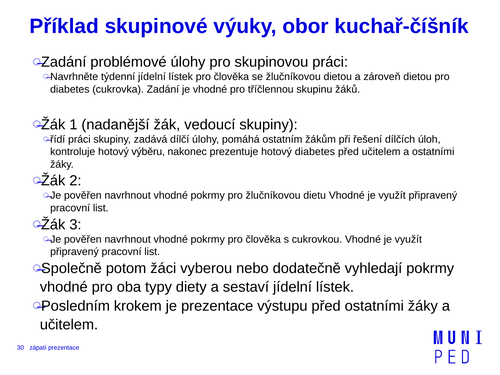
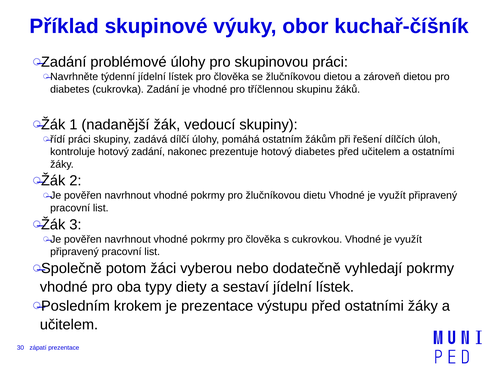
hotový výběru: výběru -> zadání (148, 152)
